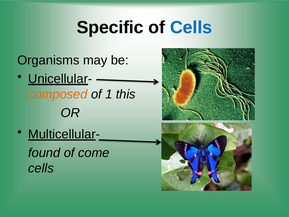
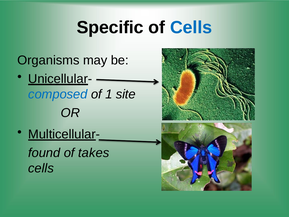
composed colour: orange -> blue (58, 94)
this: this -> site (126, 94)
come: come -> takes (94, 153)
